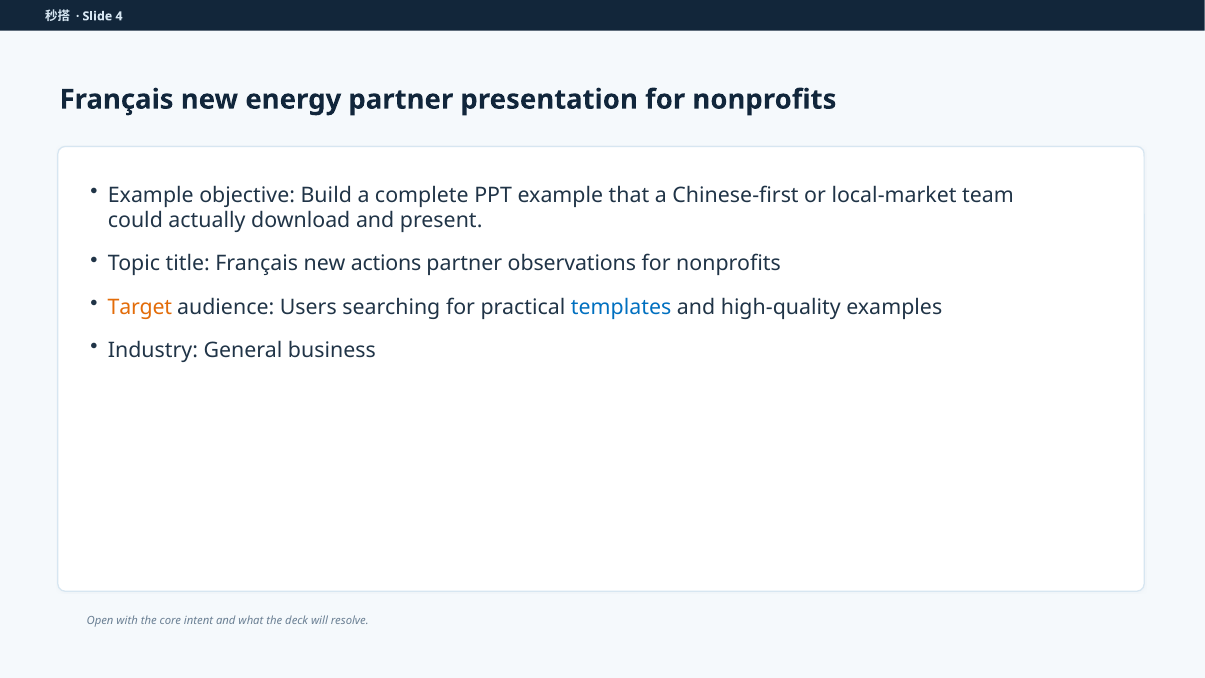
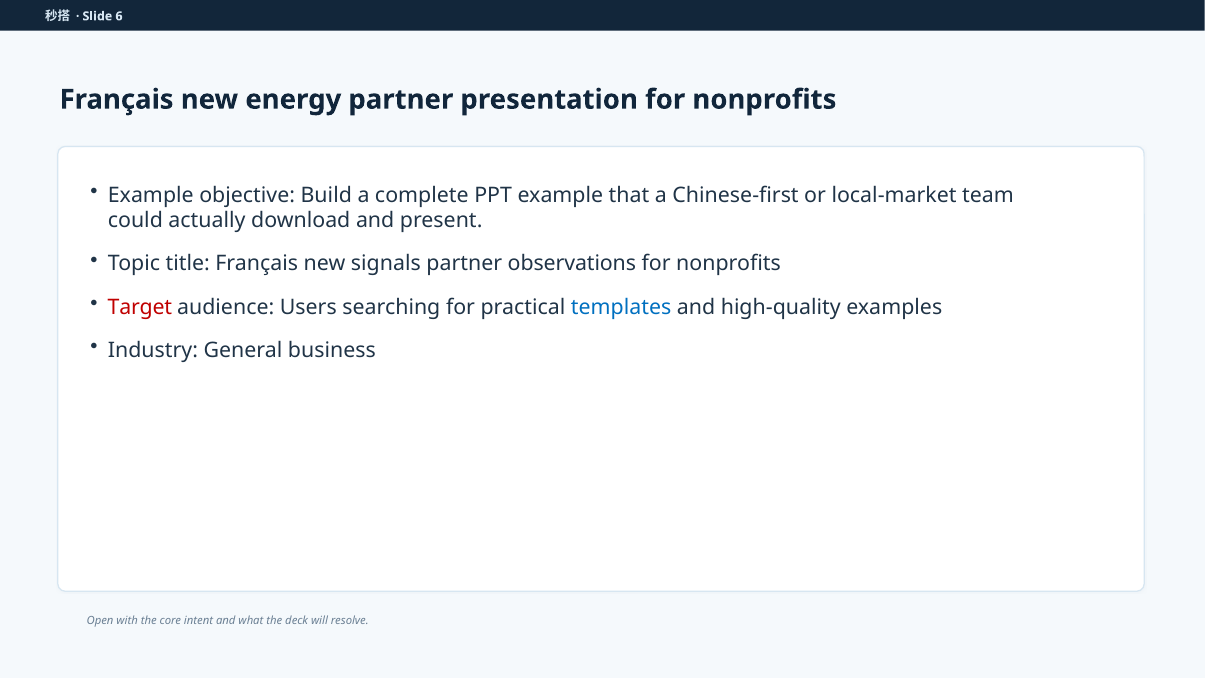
4: 4 -> 6 (119, 16)
actions: actions -> signals (386, 264)
Target colour: orange -> red (140, 307)
